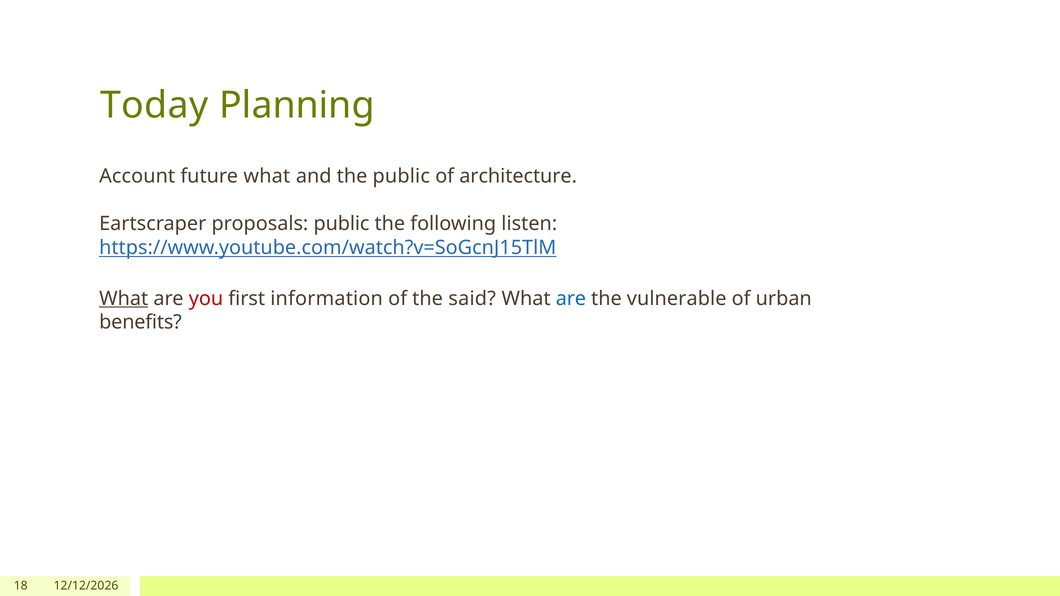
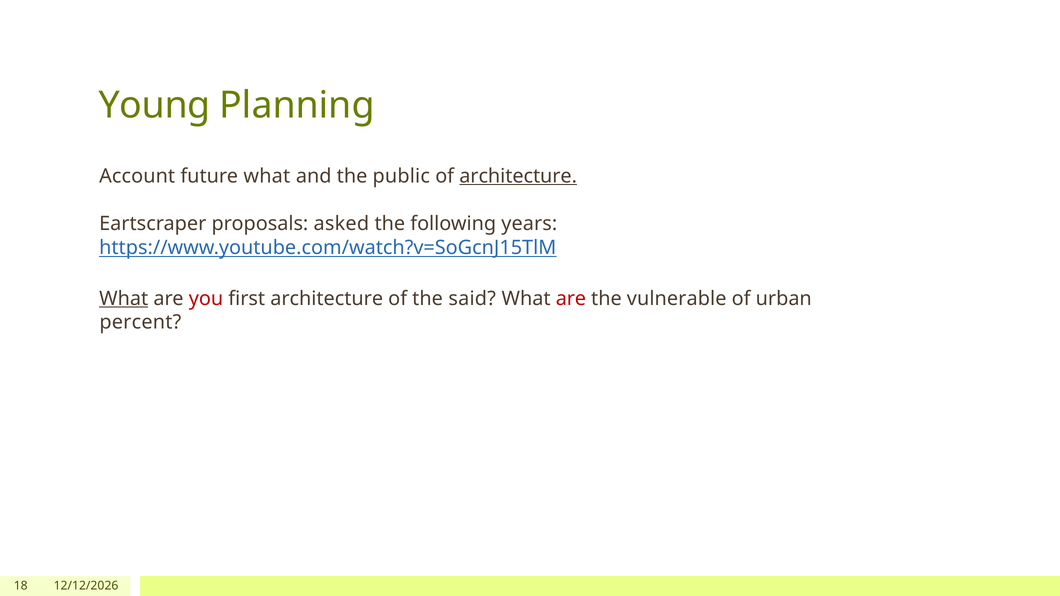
Today: Today -> Young (155, 106)
architecture underline: none -> present (518, 176)
proposals public: public -> asked (341, 224)
listen: listen -> years (529, 224)
first information: information -> architecture (327, 299)
are colour: blue -> red (571, 299)
benefits: benefits -> percent (140, 322)
